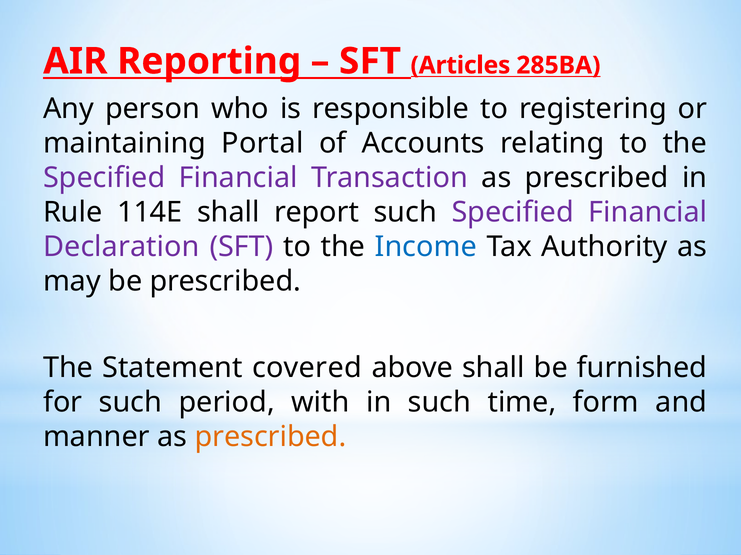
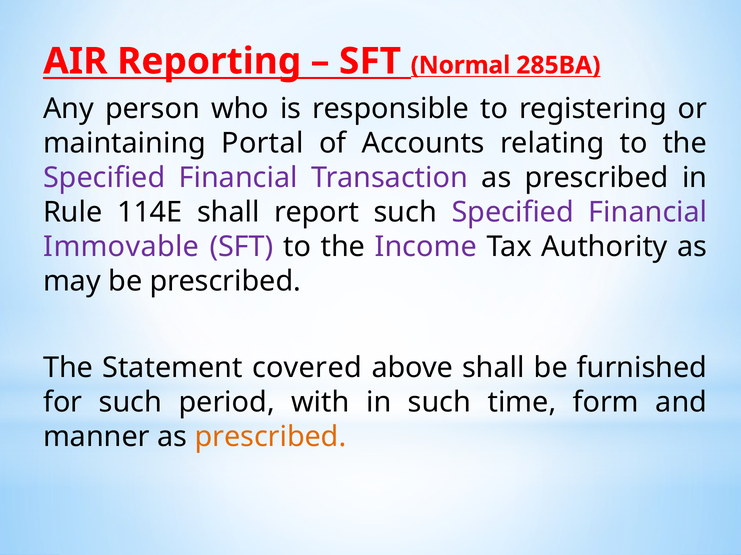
Articles: Articles -> Normal (460, 65)
Declaration: Declaration -> Immovable (121, 247)
Income colour: blue -> purple (426, 247)
